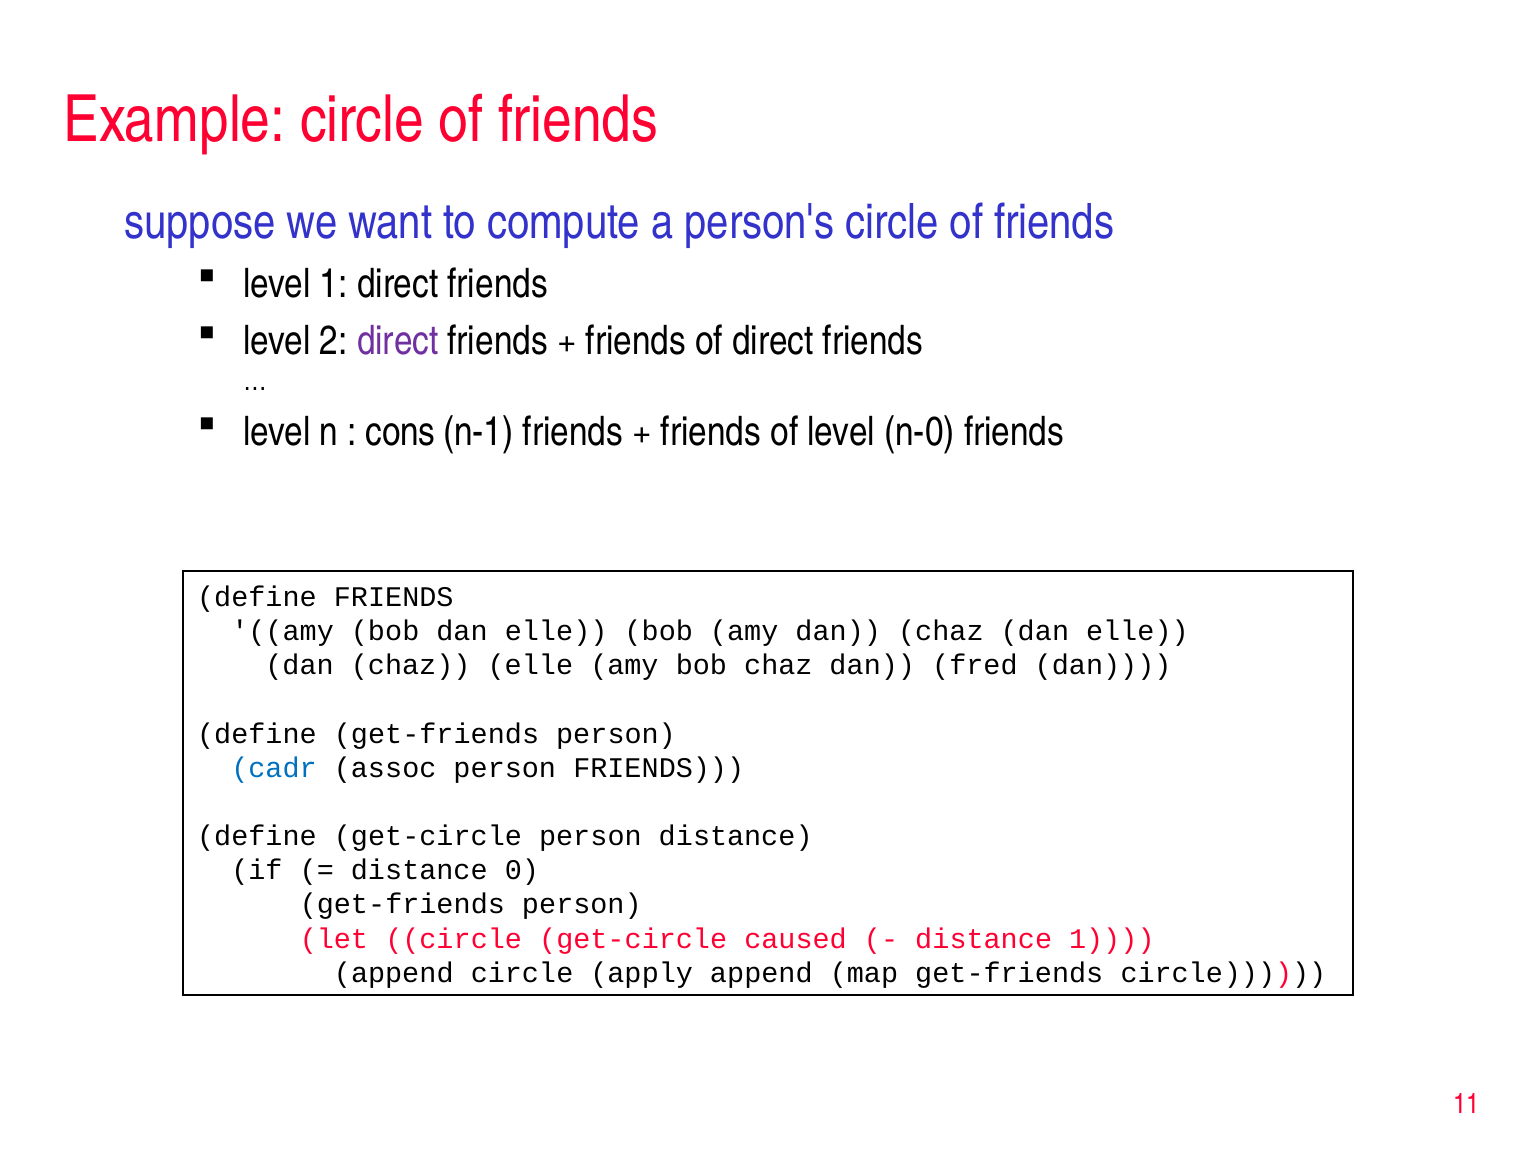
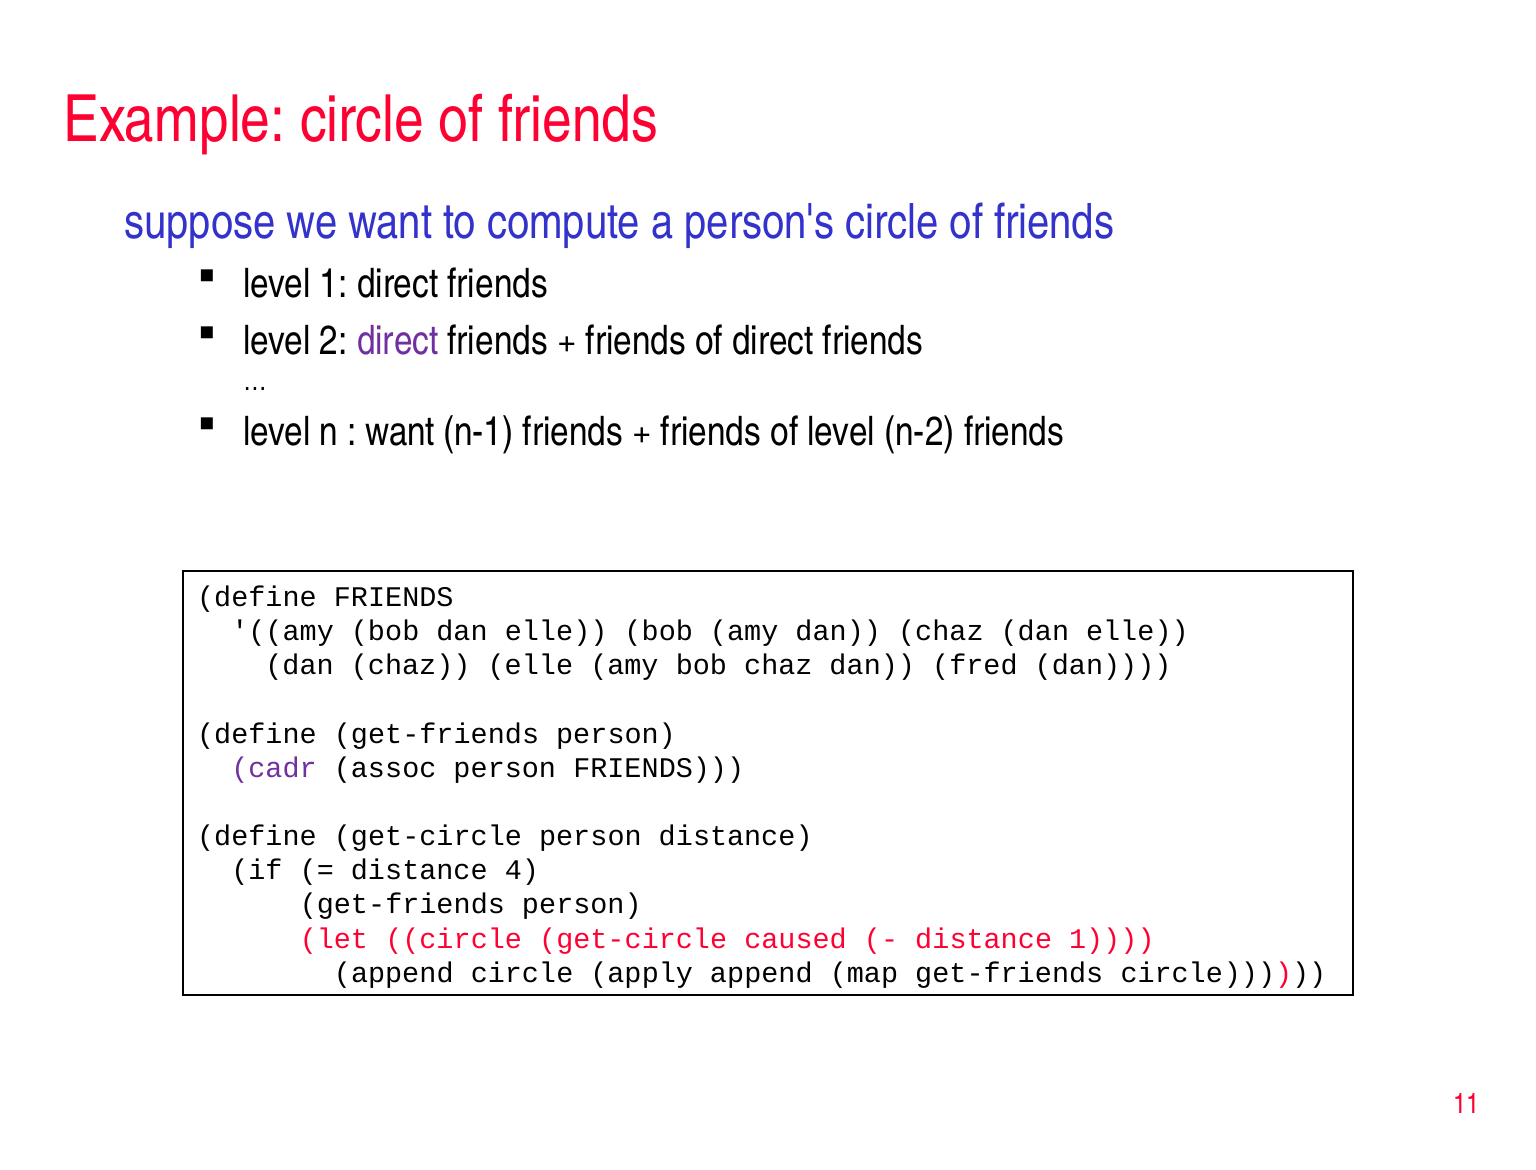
cons: cons -> want (400, 432)
n-0: n-0 -> n-2 (919, 432)
cadr colour: blue -> purple (274, 768)
0: 0 -> 4 (522, 871)
